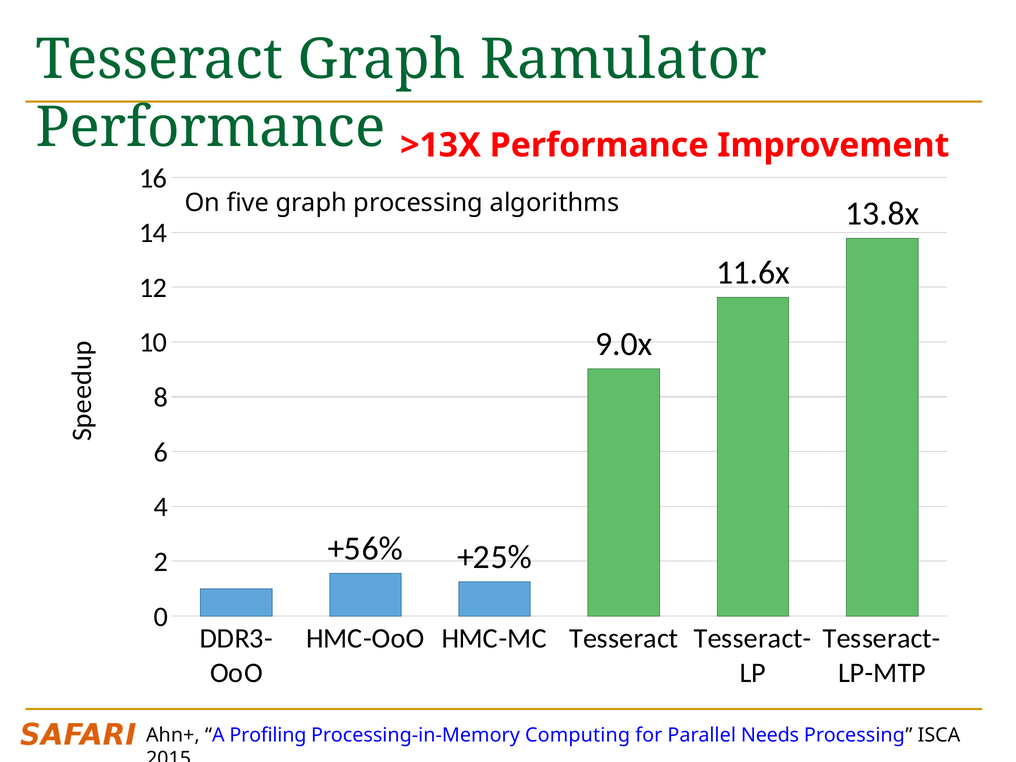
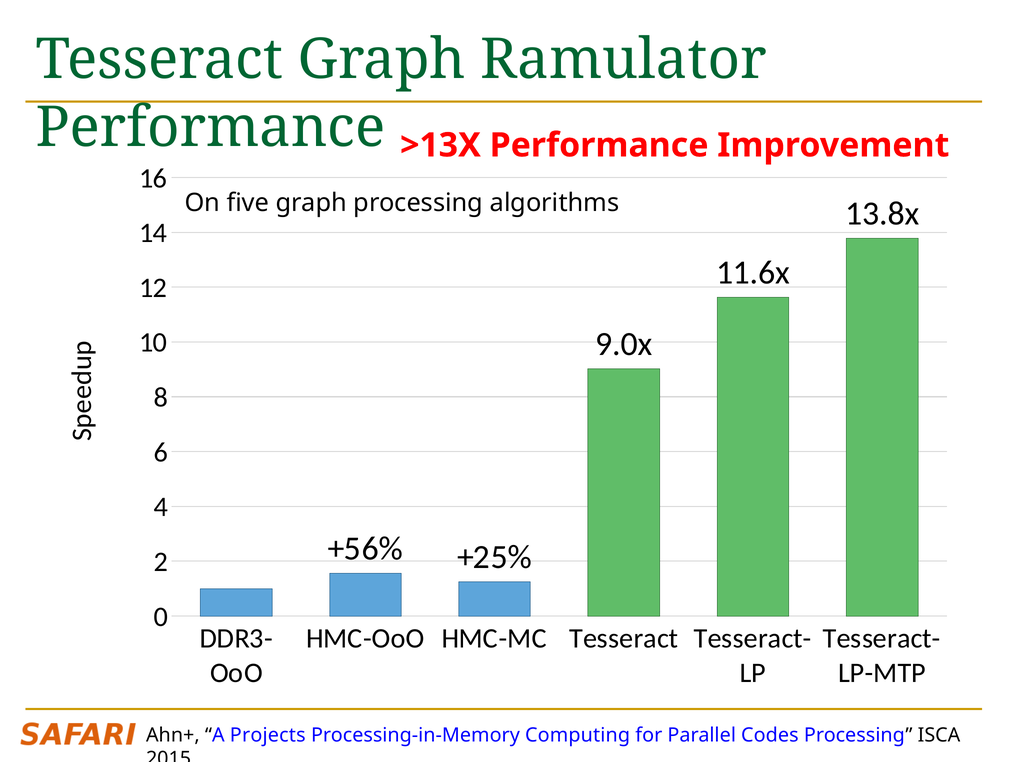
Profiling: Profiling -> Projects (268, 735)
Needs: Needs -> Codes (770, 735)
